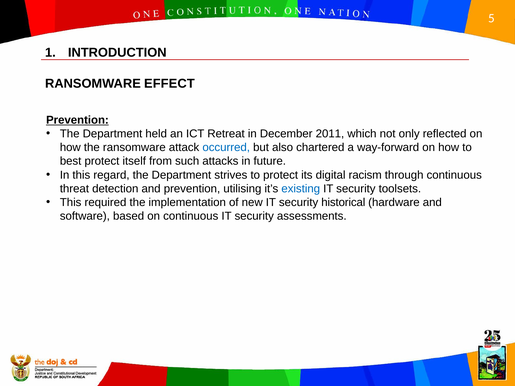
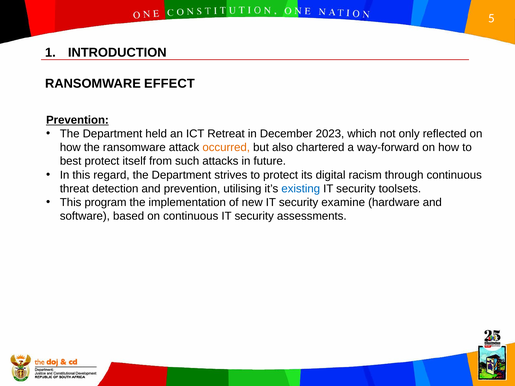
2011: 2011 -> 2023 (330, 134)
occurred colour: blue -> orange (226, 148)
required: required -> program (106, 203)
historical: historical -> examine (343, 203)
